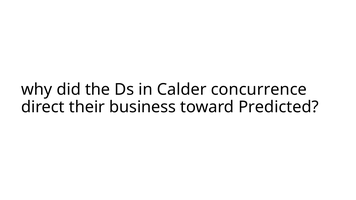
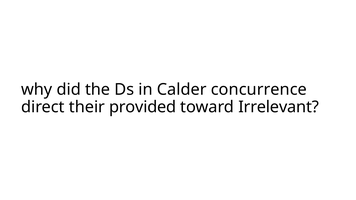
business: business -> provided (143, 107)
Predicted: Predicted -> Irrelevant (279, 107)
